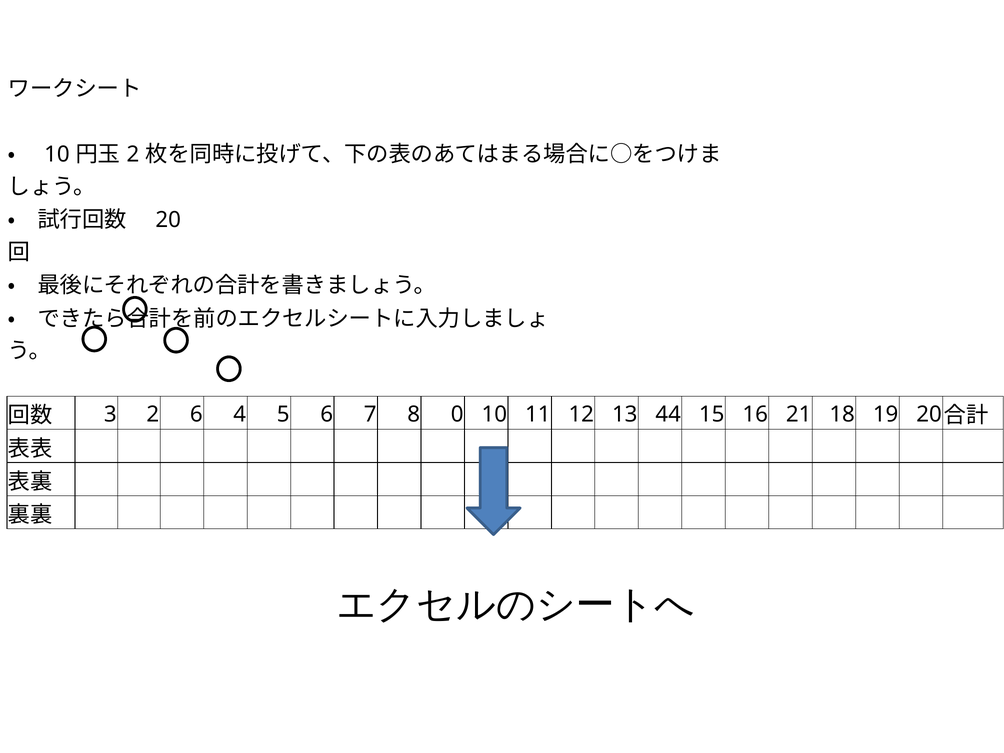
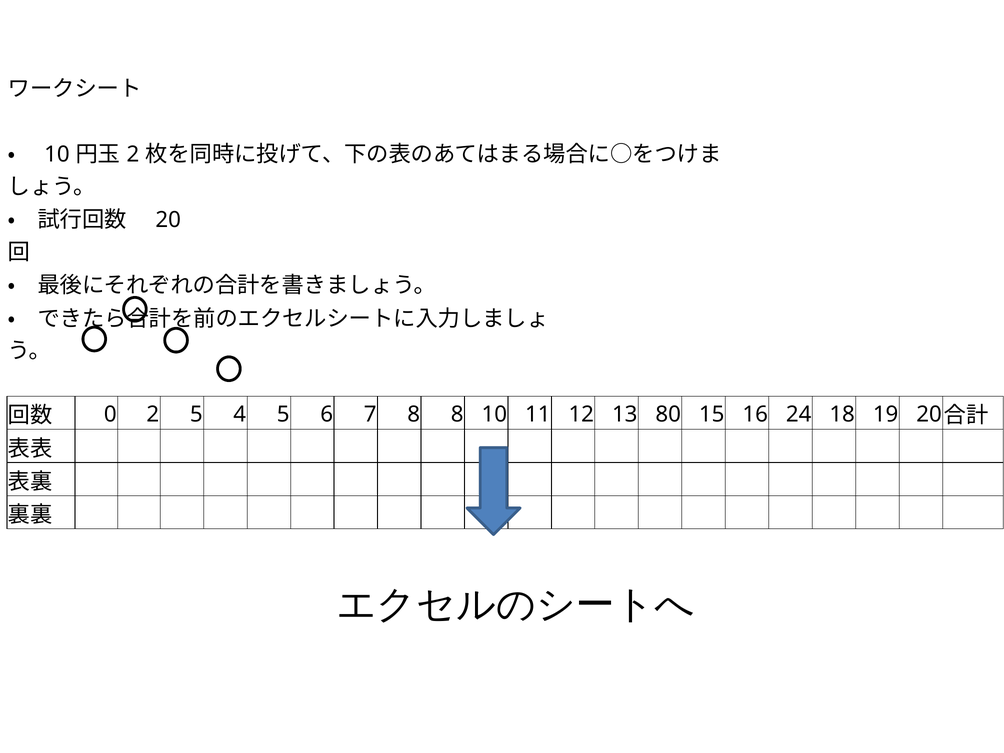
3: 3 -> 0 (110, 414)
2 6: 6 -> 5 (196, 414)
8 0: 0 -> 8 (457, 414)
44: 44 -> 80 (668, 414)
21: 21 -> 24 (799, 414)
